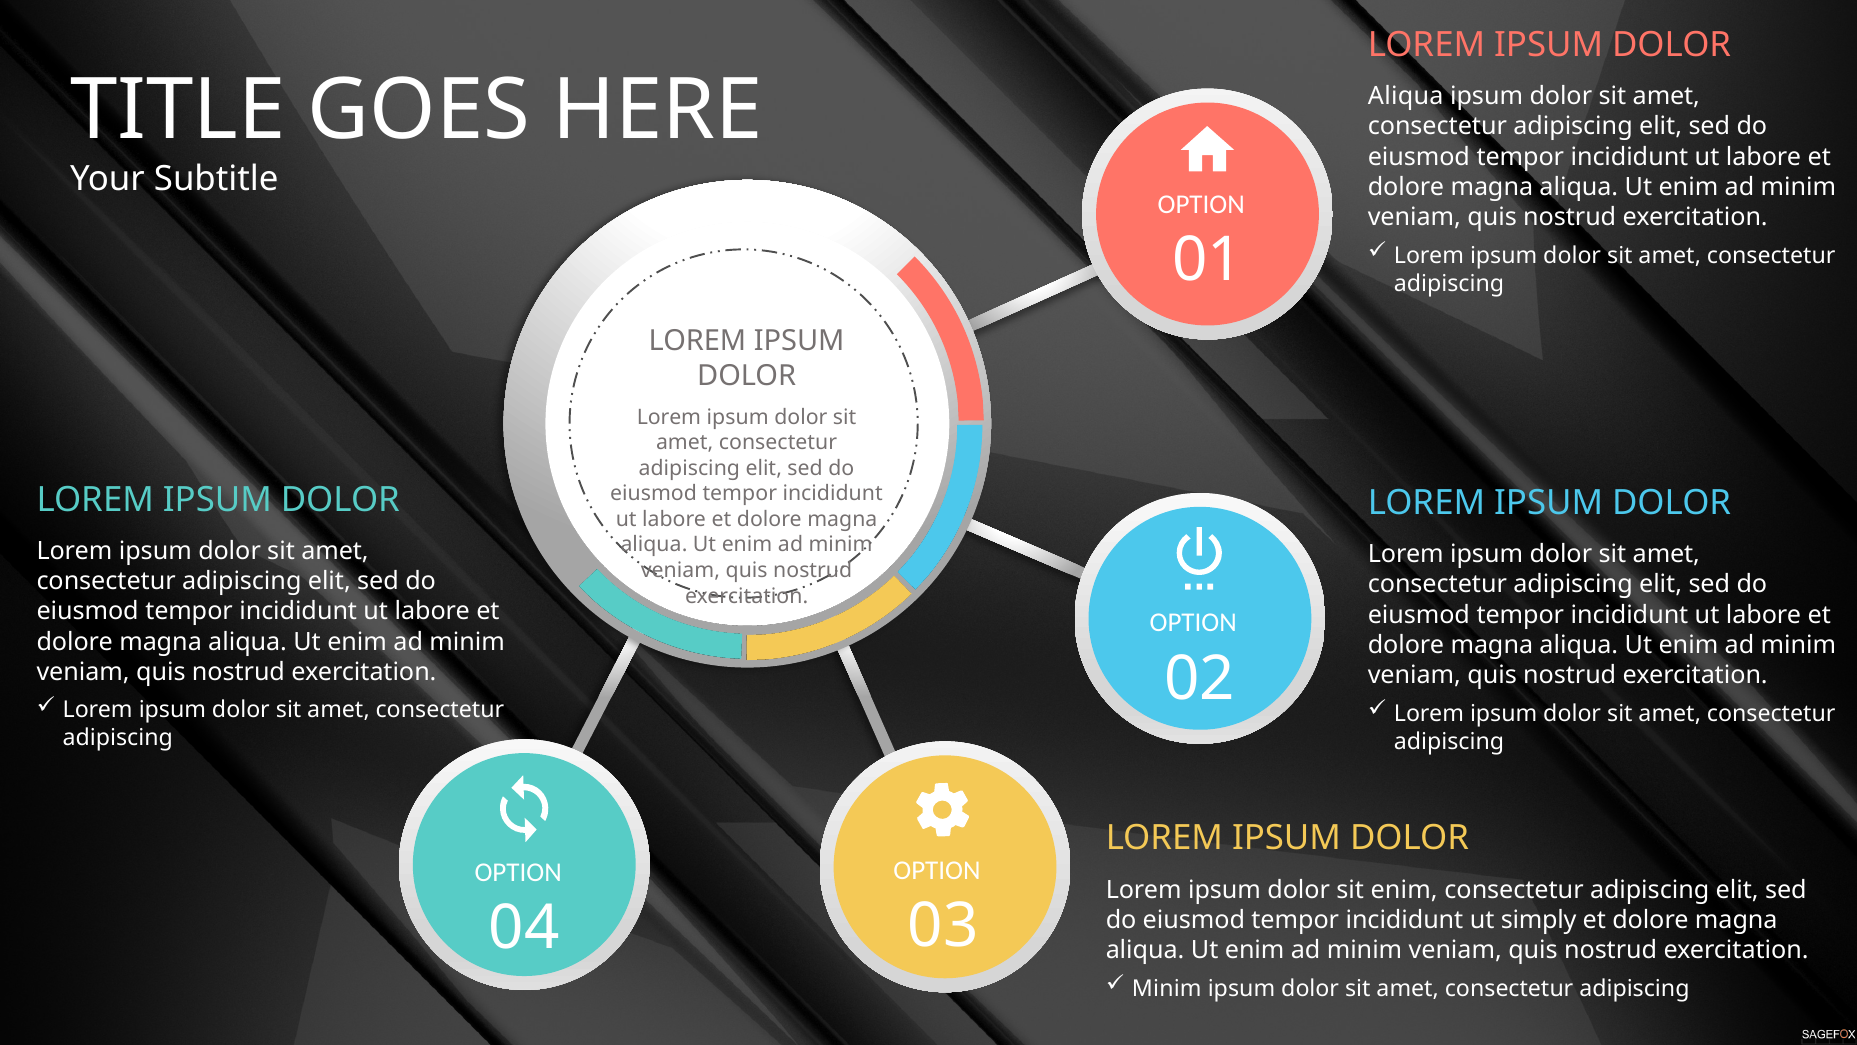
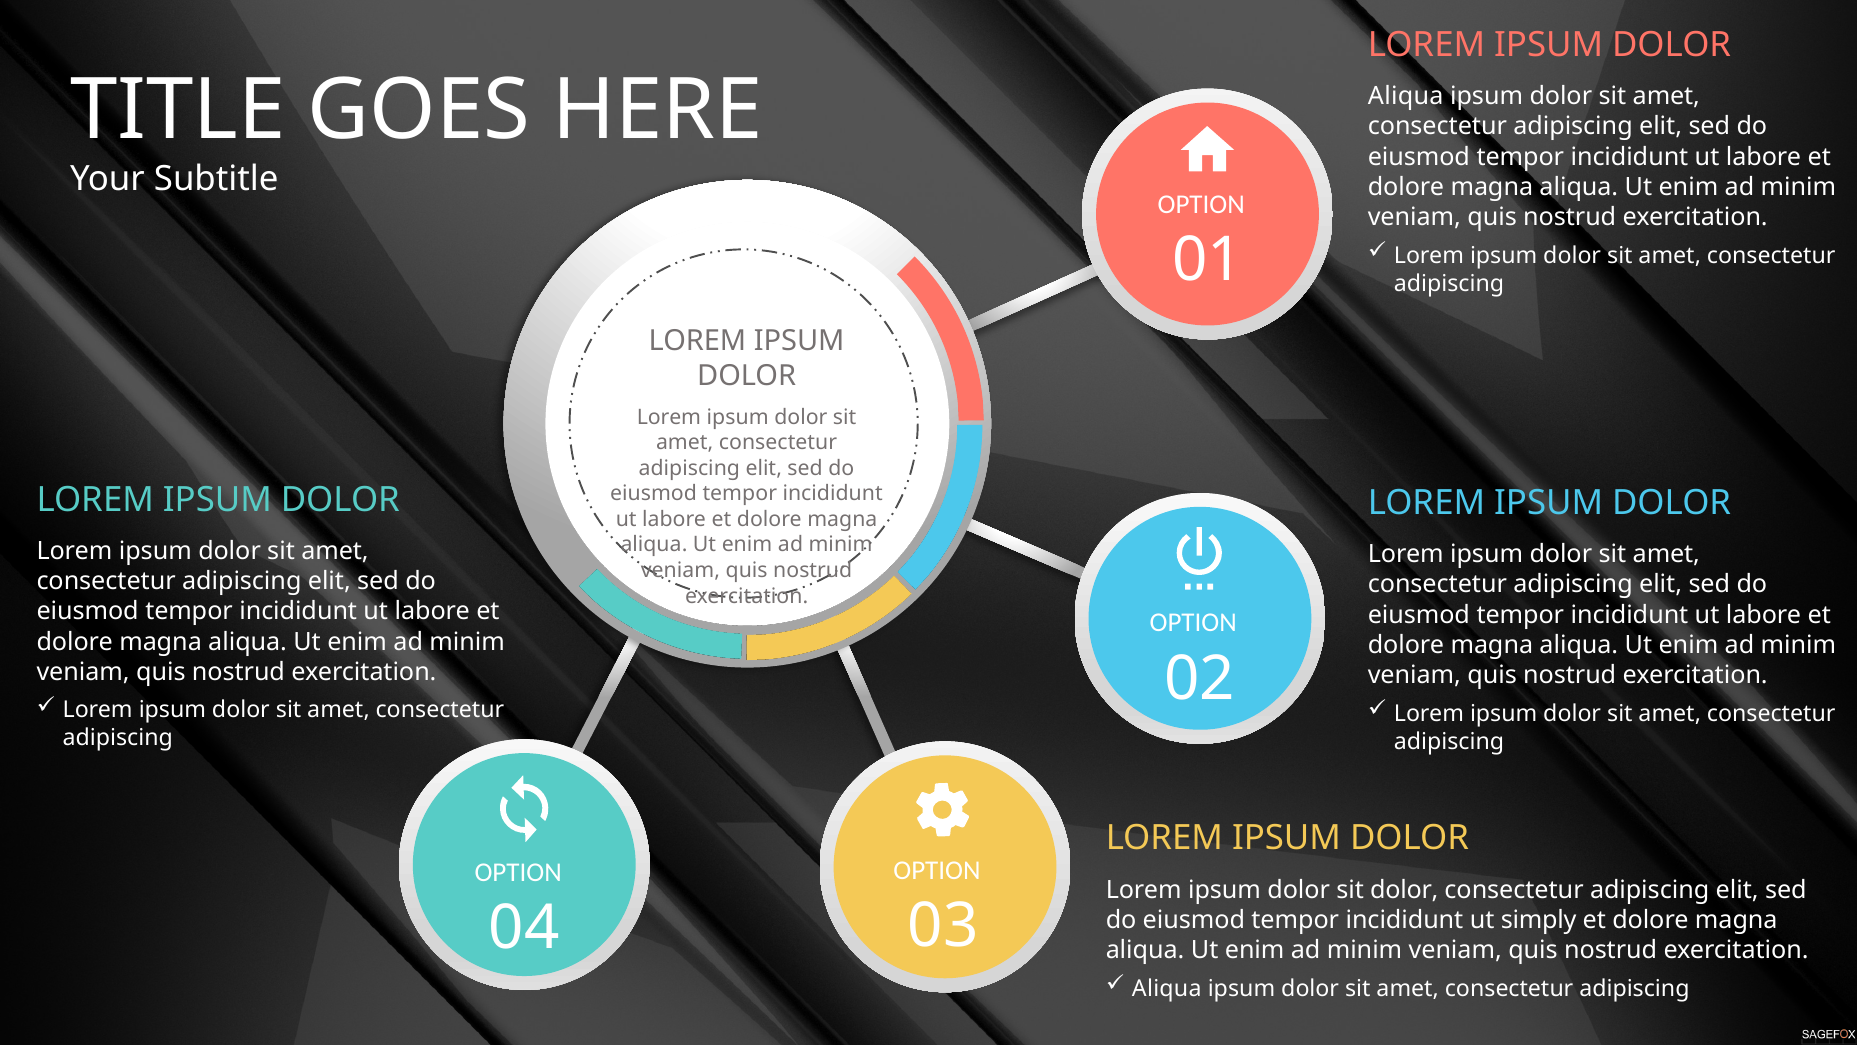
sit enim: enim -> dolor (1404, 889)
Minim: Minim -> Aliqua (1167, 988)
